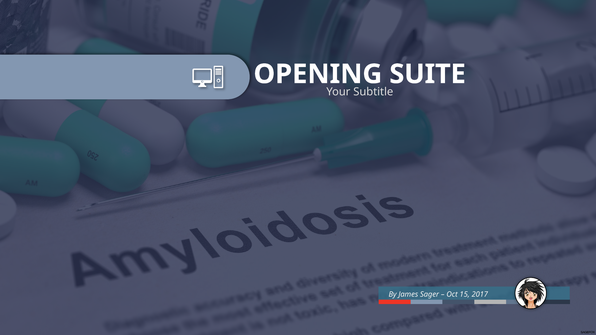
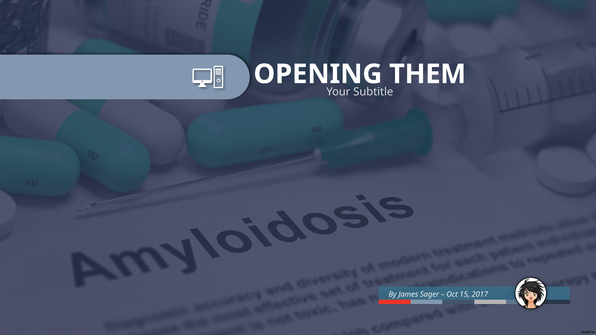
SUITE: SUITE -> THEM (428, 74)
